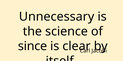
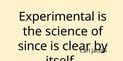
Unnecessary: Unnecessary -> Experimental (57, 17)
